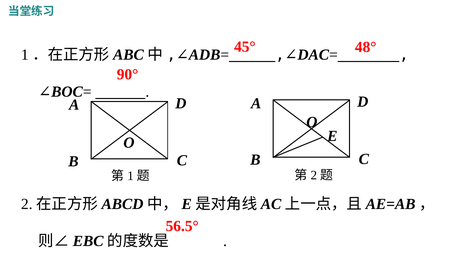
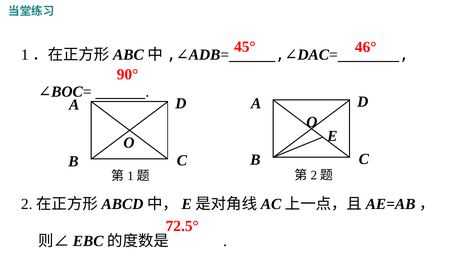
48°: 48° -> 46° (366, 47)
56.5°: 56.5° -> 72.5° (182, 226)
